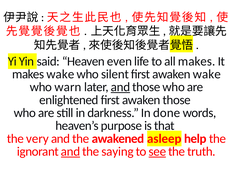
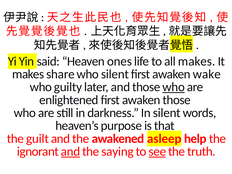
even: even -> ones (119, 61)
makes wake: wake -> share (60, 74)
warn: warn -> guilty (68, 87)
and underline: present -> none (120, 87)
who underline: none -> present (174, 87)
In done: done -> silent (167, 113)
very: very -> guilt (37, 139)
